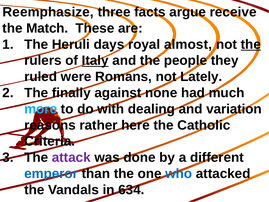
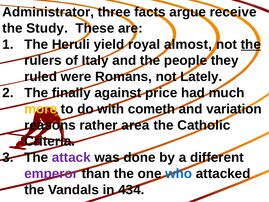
Reemphasize: Reemphasize -> Administrator (48, 12)
Match: Match -> Study (47, 28)
days: days -> yield (109, 44)
Italy underline: present -> none (95, 60)
none: none -> price (161, 93)
more colour: light blue -> yellow (41, 109)
dealing: dealing -> cometh (152, 109)
here: here -> area (135, 125)
emperor colour: blue -> purple (51, 173)
634: 634 -> 434 (131, 190)
